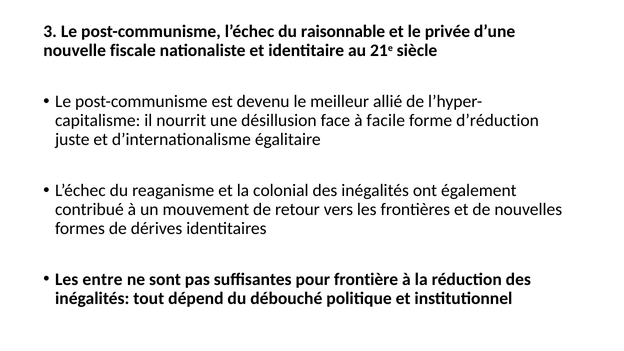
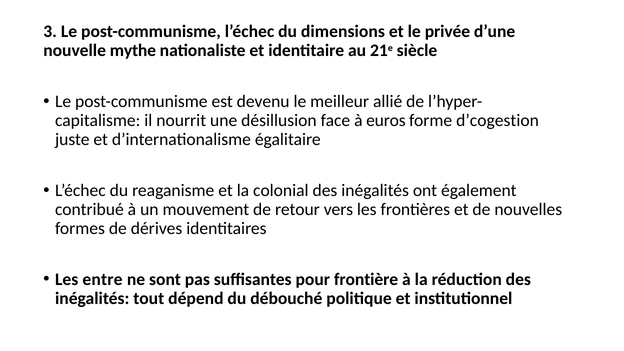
raisonnable: raisonnable -> dimensions (343, 32)
fiscale: fiscale -> mythe (133, 51)
facile: facile -> euros (386, 120)
d’réduction: d’réduction -> d’cogestion (498, 120)
